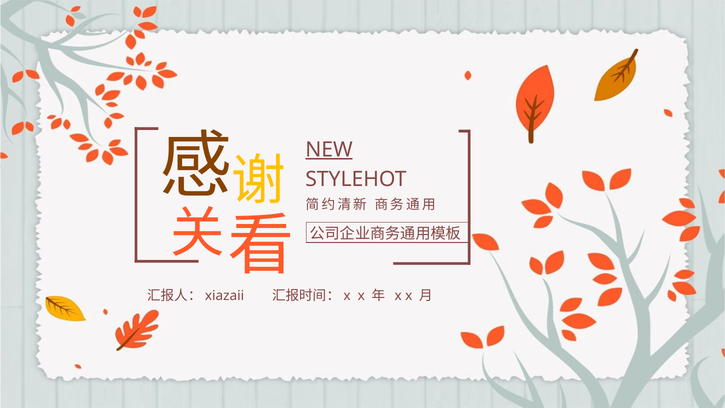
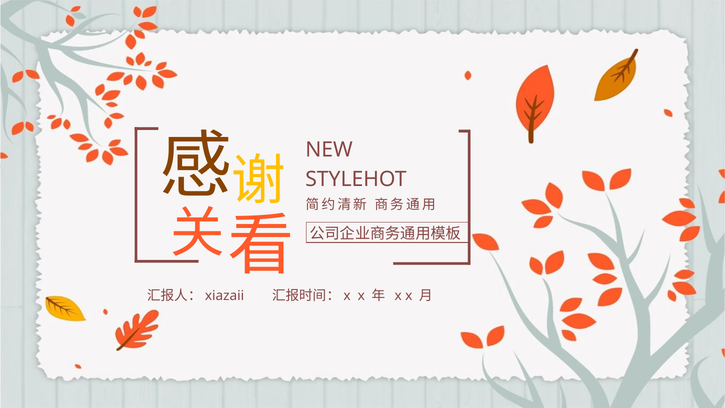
NEW underline: present -> none (329, 150)
